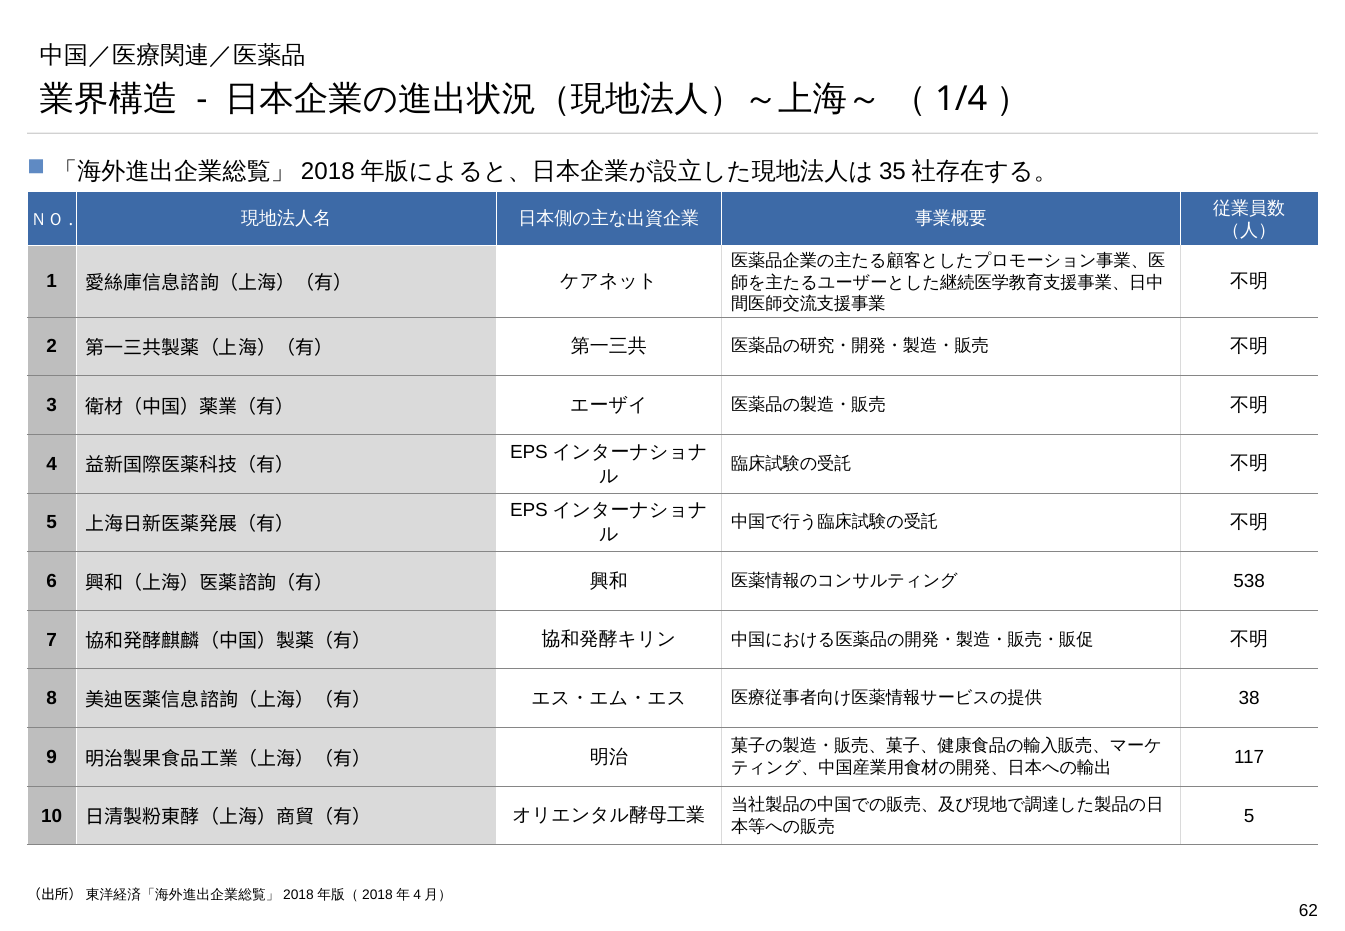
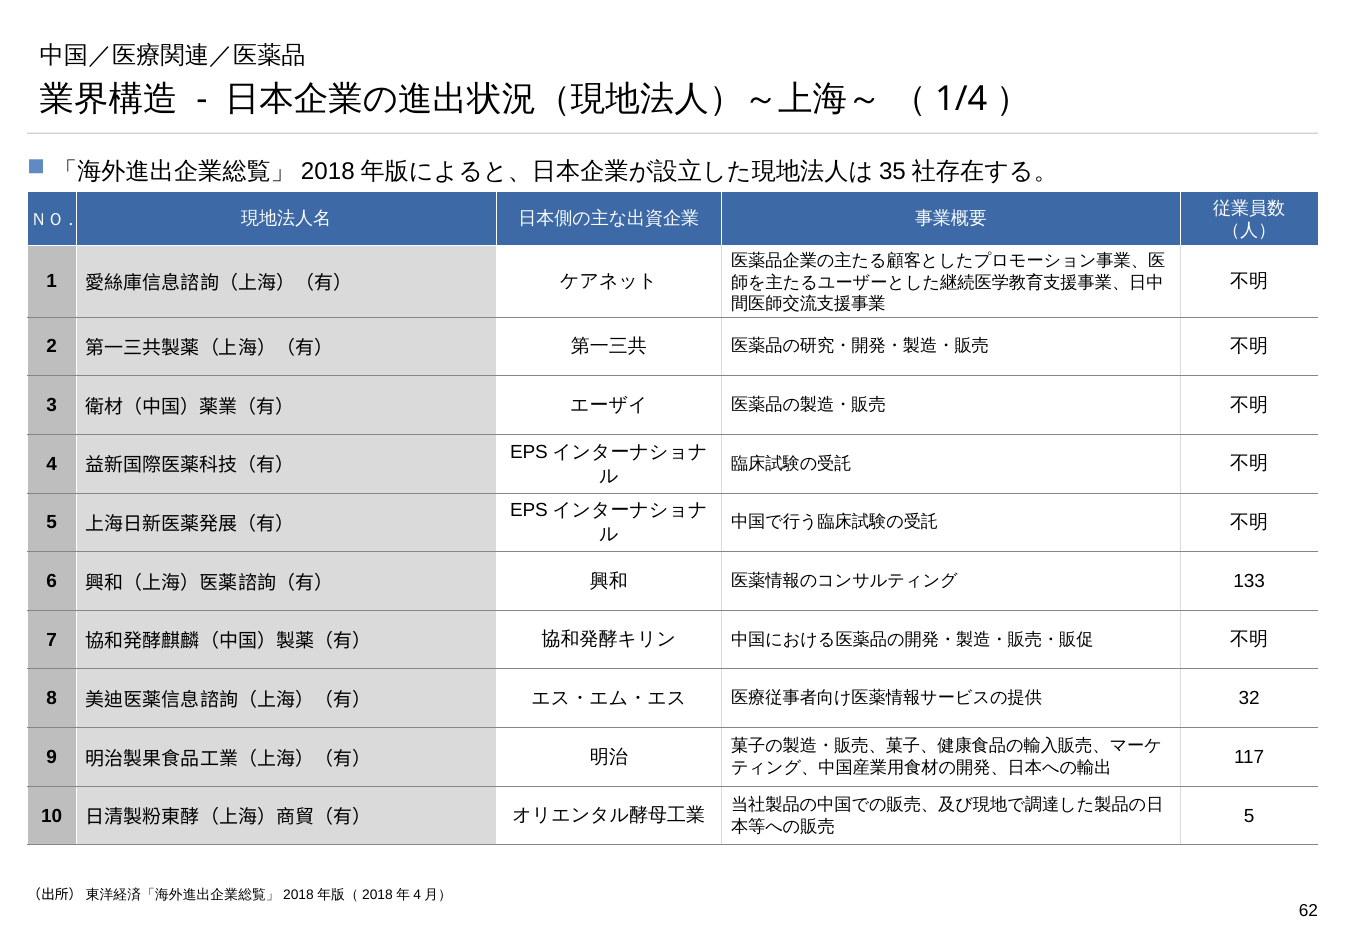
538: 538 -> 133 (1249, 581)
38: 38 -> 32 (1249, 699)
